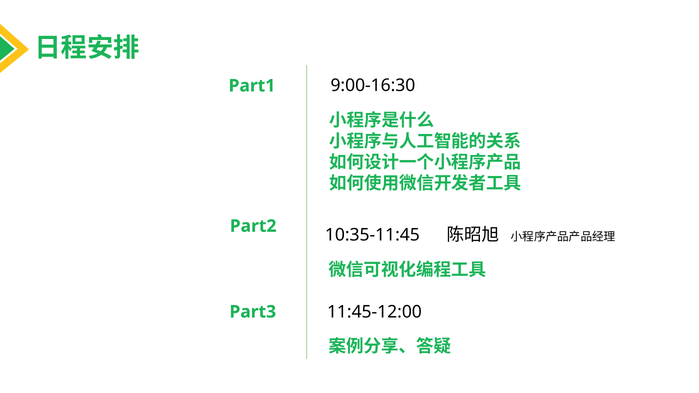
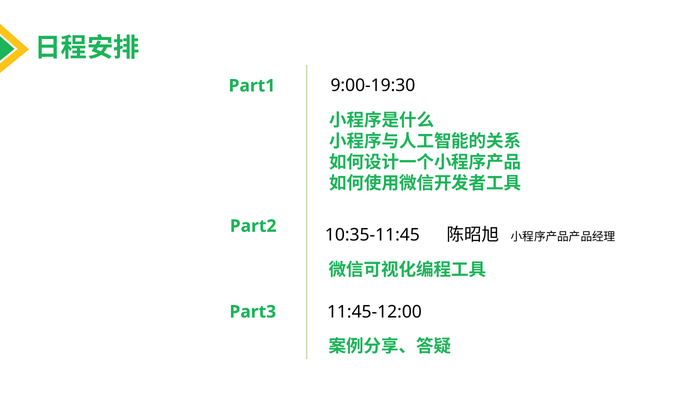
9:00-16:30: 9:00-16:30 -> 9:00-19:30 (373, 86)
